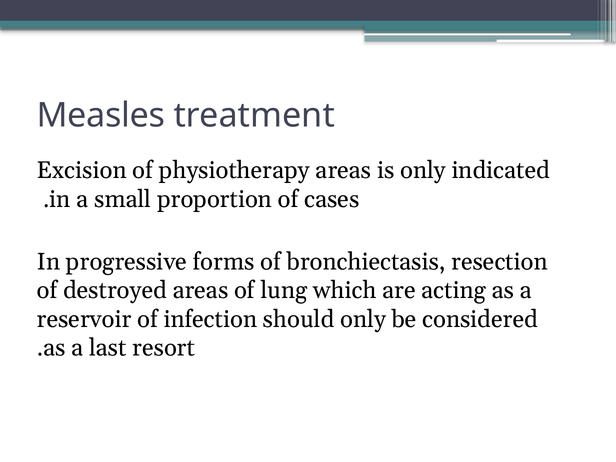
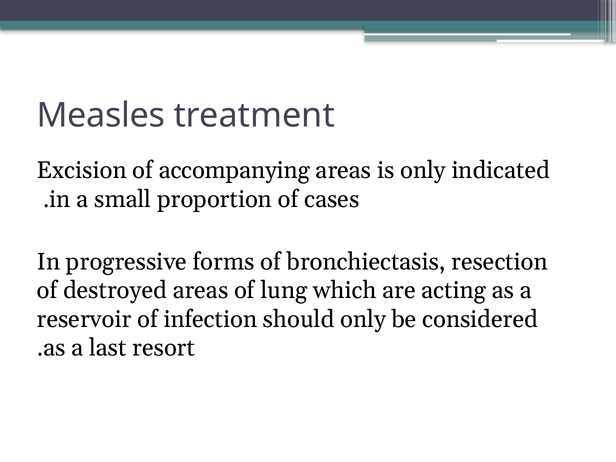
physiotherapy: physiotherapy -> accompanying (234, 171)
